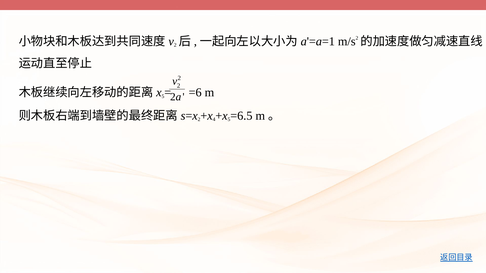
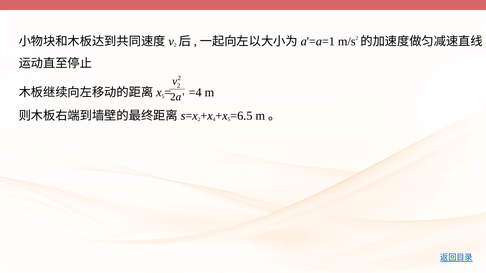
=6: =6 -> =4 (195, 93)
